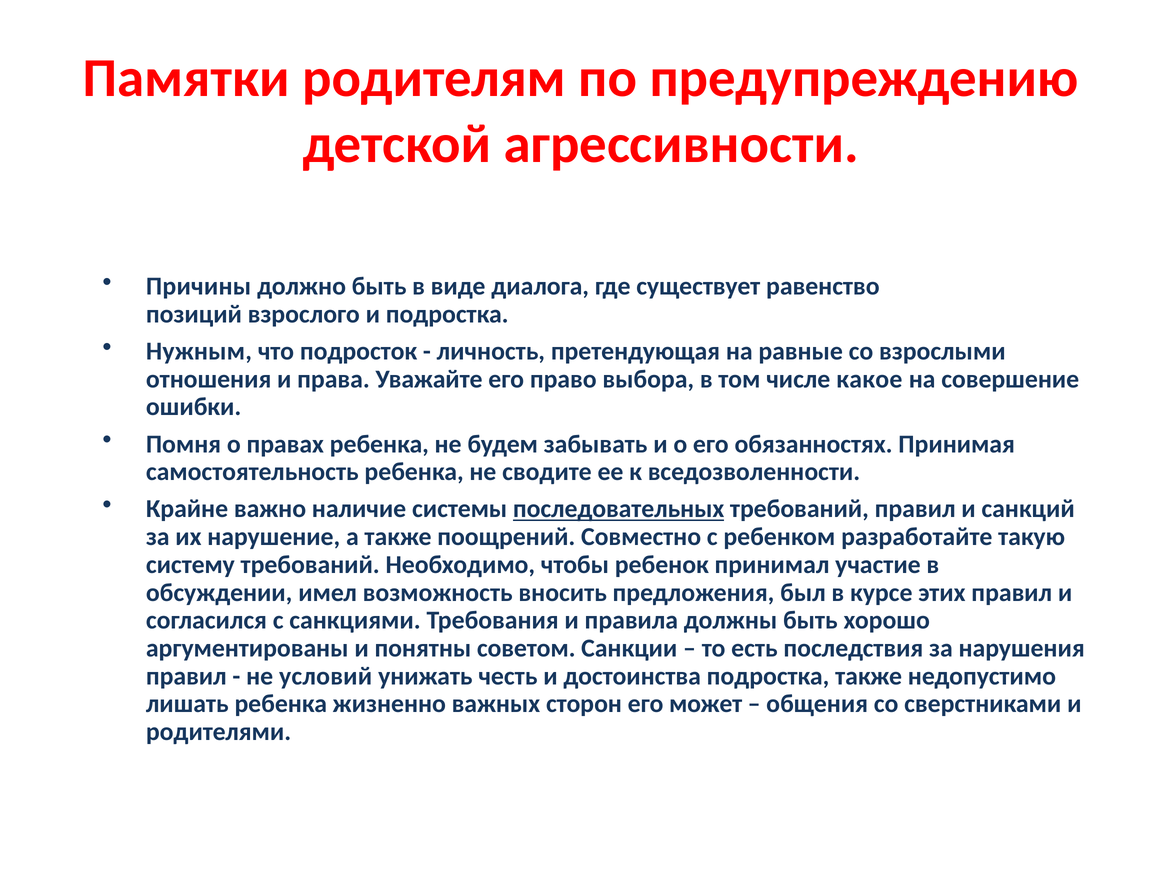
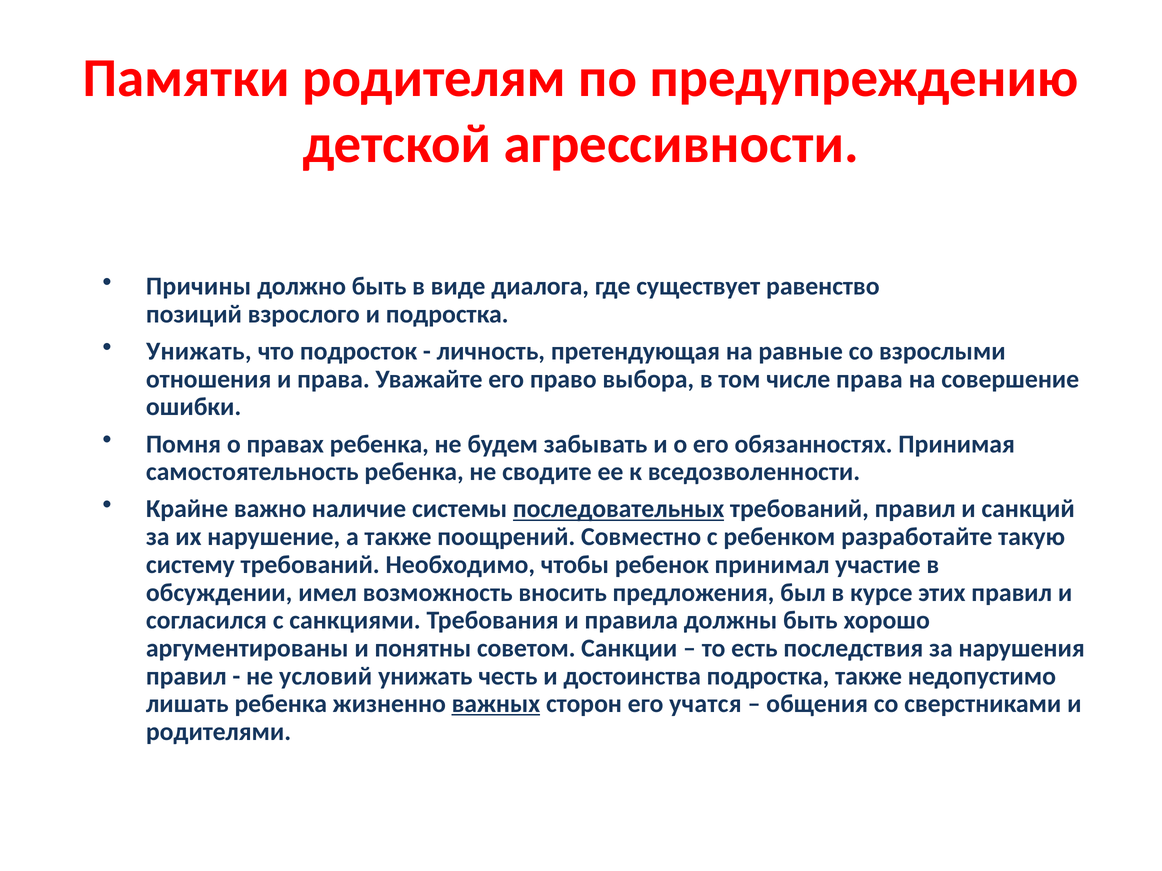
Нужным: Нужным -> Унижать (199, 351)
числе какое: какое -> права (869, 379)
важных underline: none -> present (496, 704)
может: может -> учатся (705, 704)
